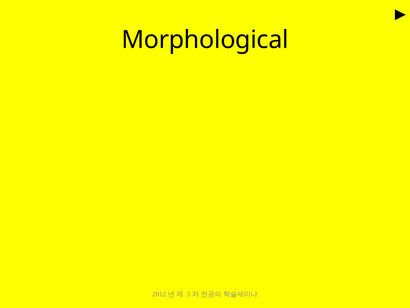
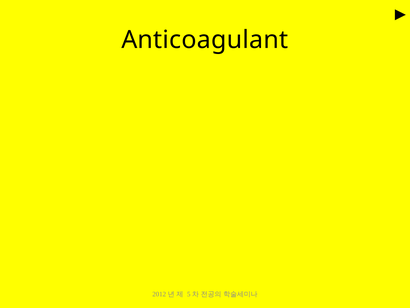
Morphological: Morphological -> Anticoagulant (205, 40)
